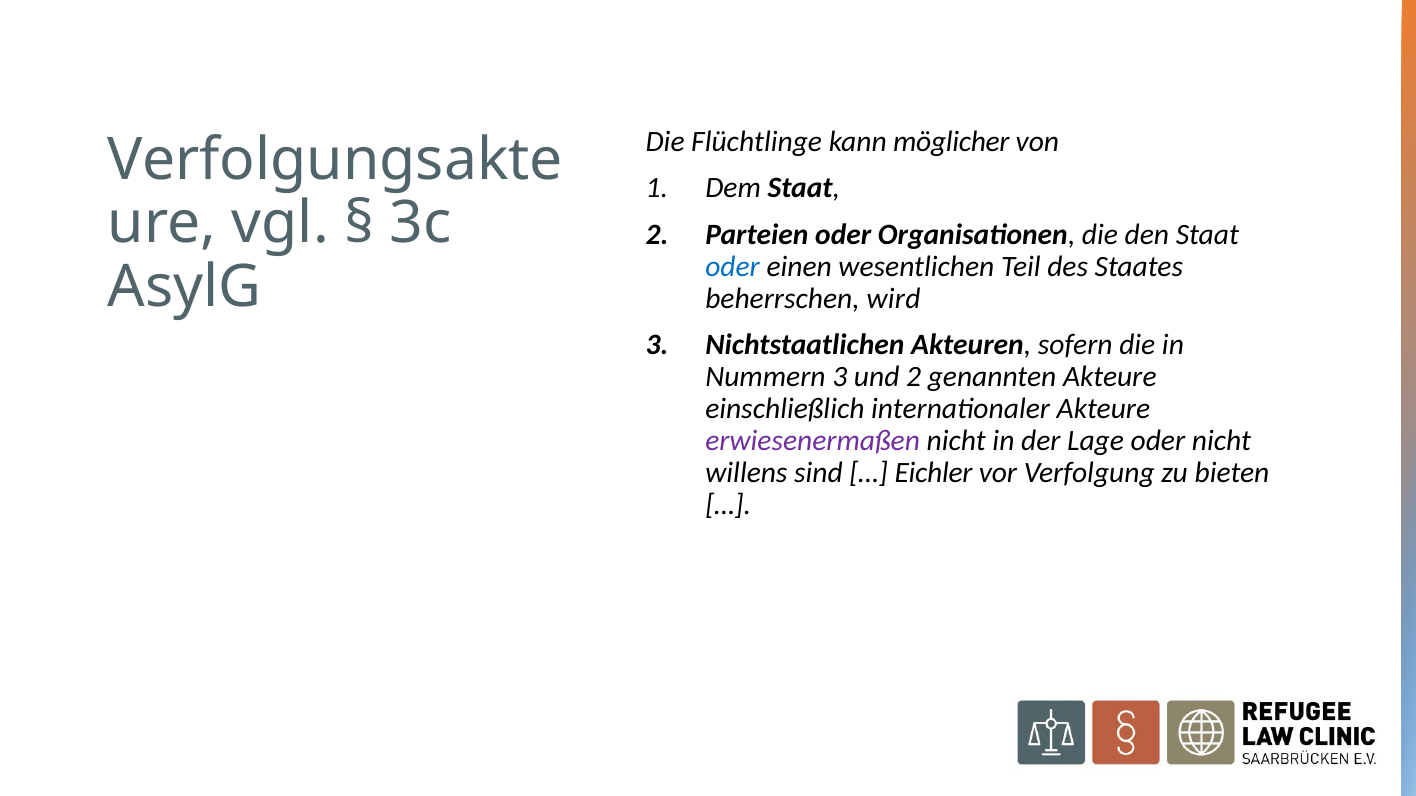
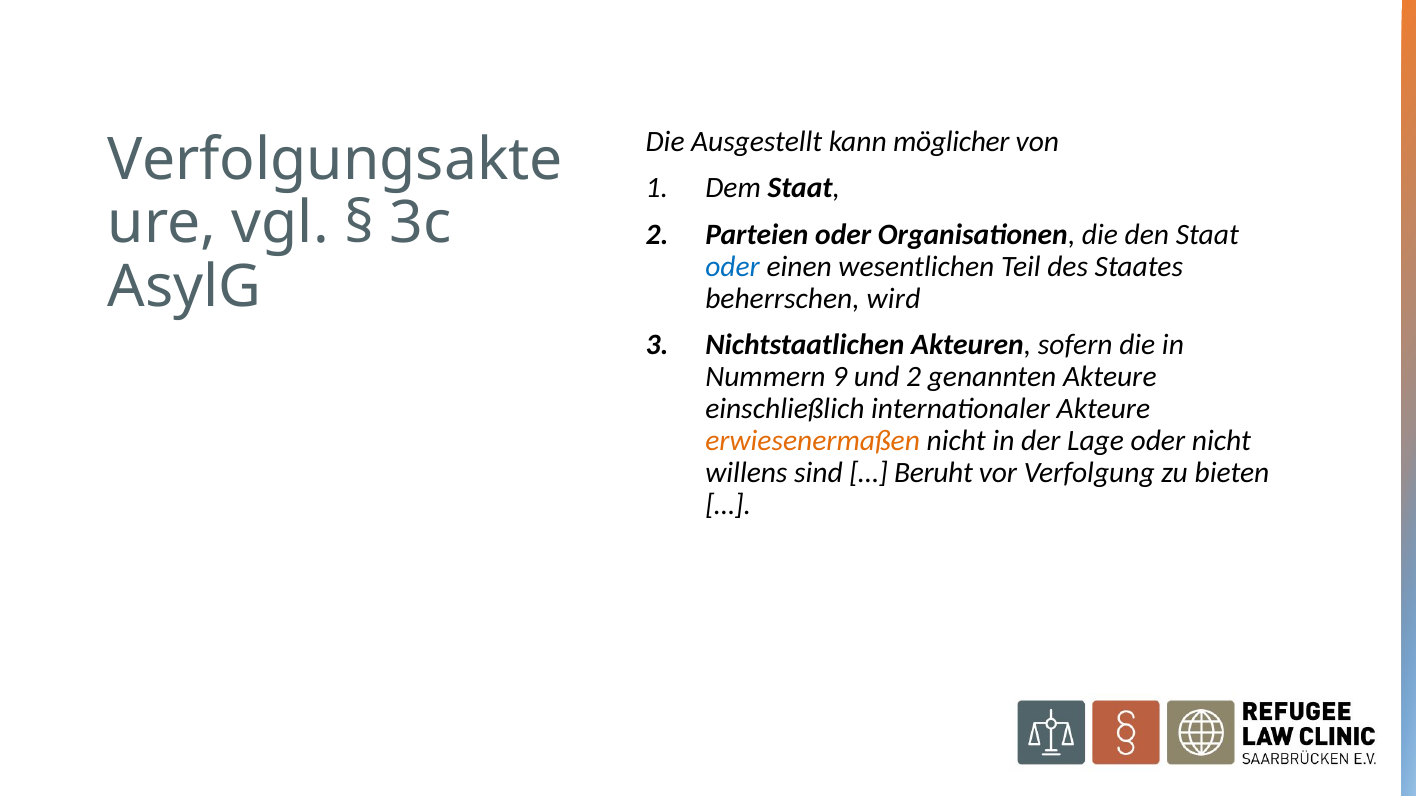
Flüchtlinge: Flüchtlinge -> Ausgestellt (757, 141)
Nummern 3: 3 -> 9 (840, 377)
erwiesenermaßen colour: purple -> orange (813, 441)
Eichler: Eichler -> Beruht (934, 473)
